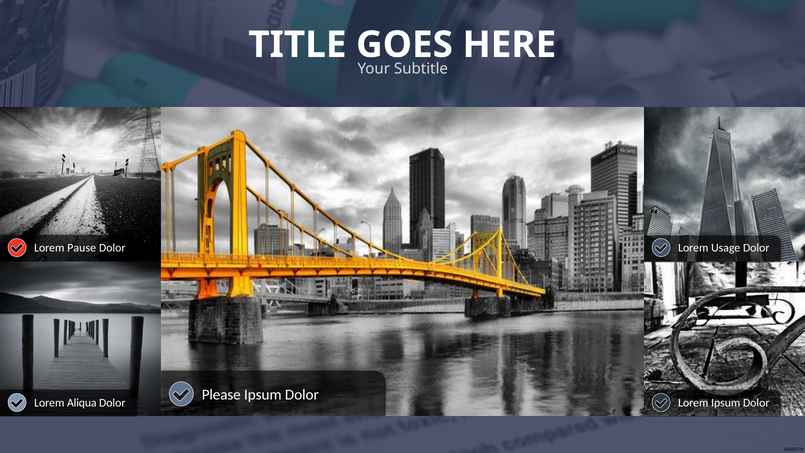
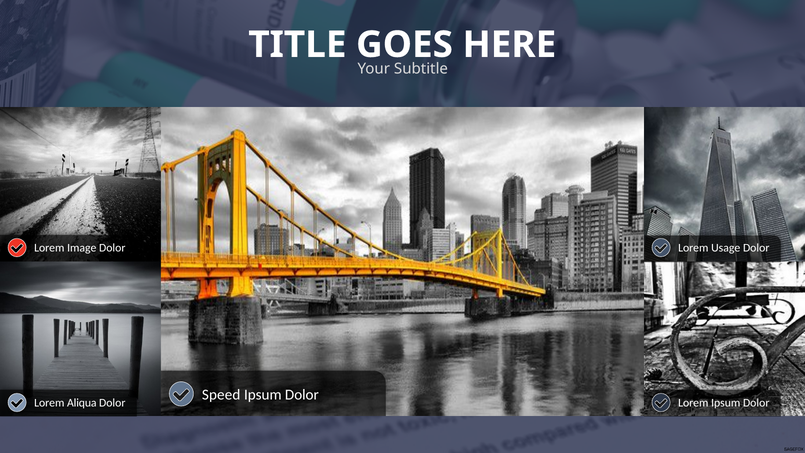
Pause: Pause -> Image (82, 248)
Please: Please -> Speed (221, 395)
